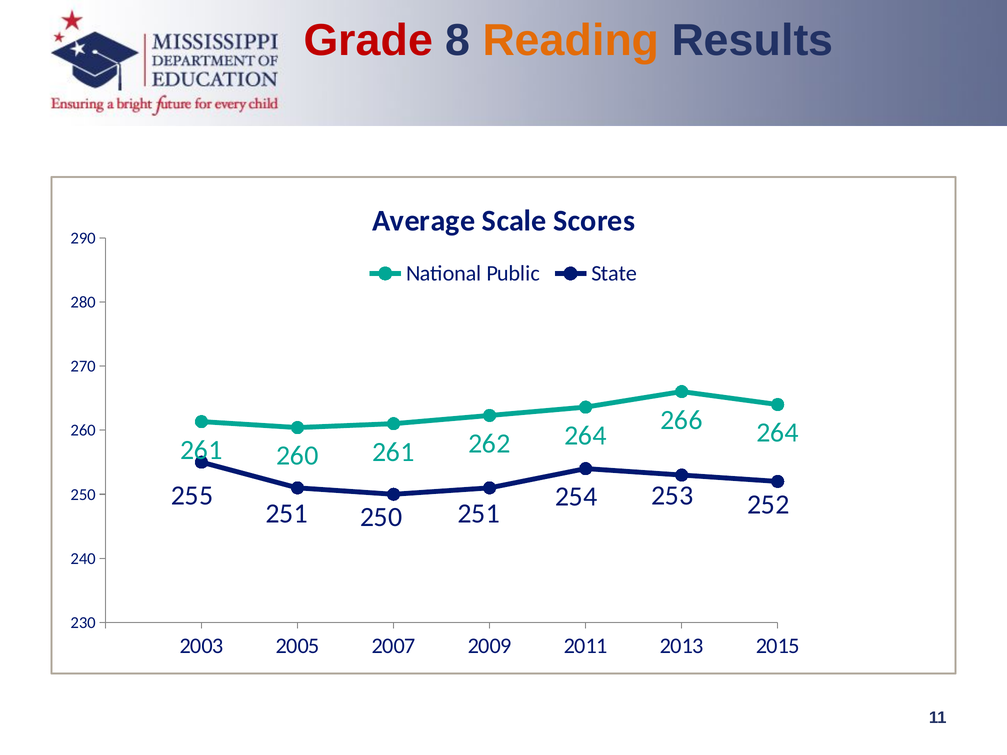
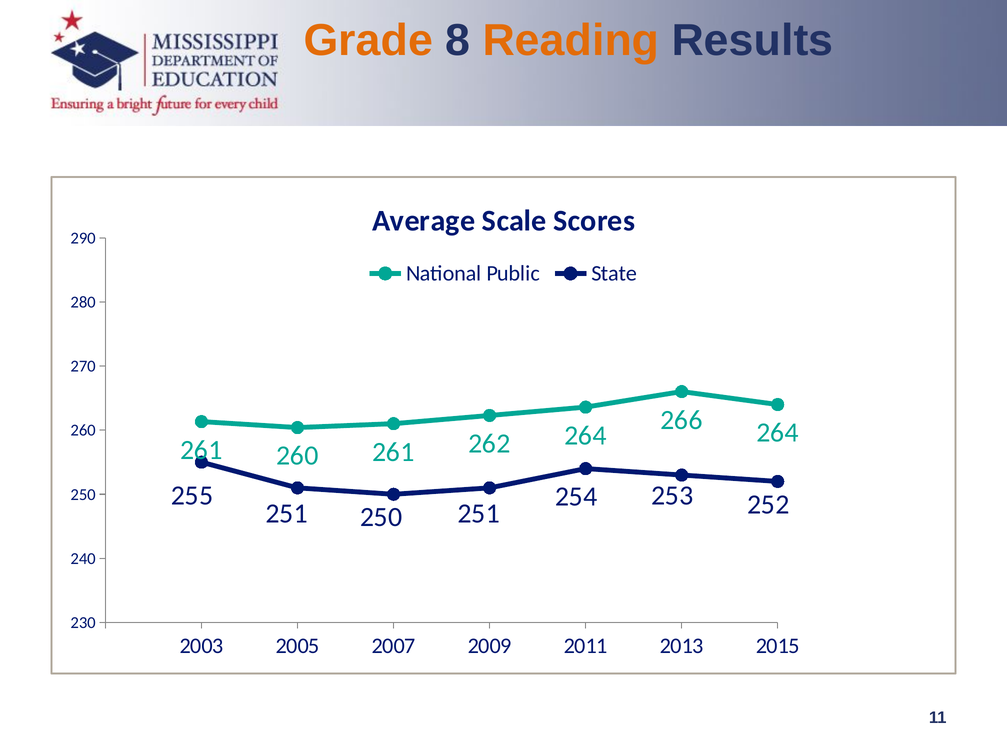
Grade colour: red -> orange (368, 41)
